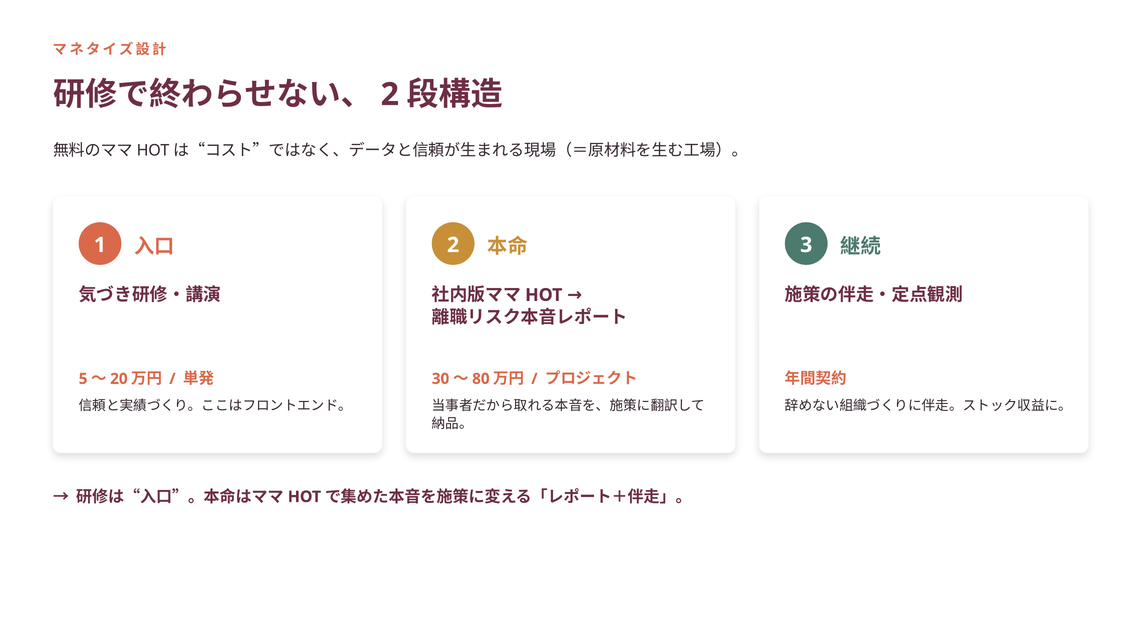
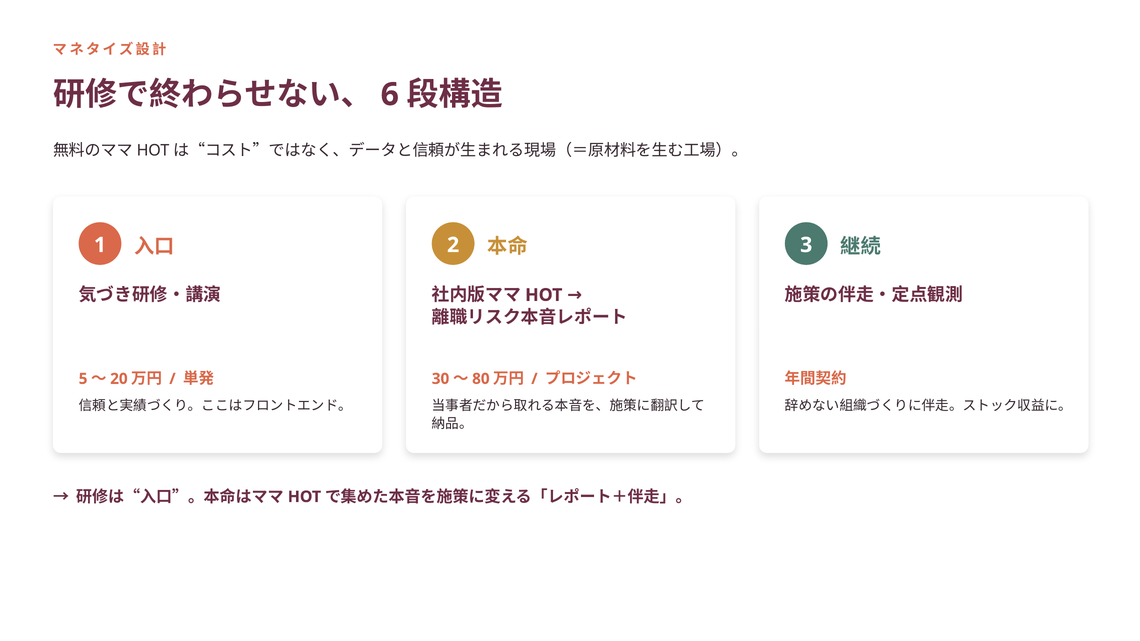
2: 2 -> 6 (390, 95)
